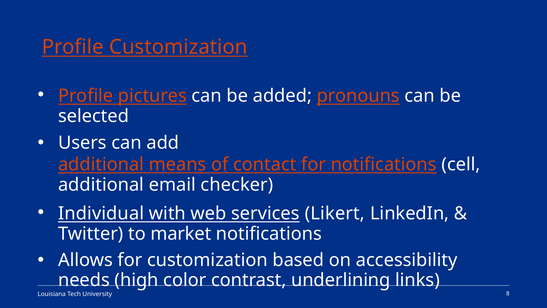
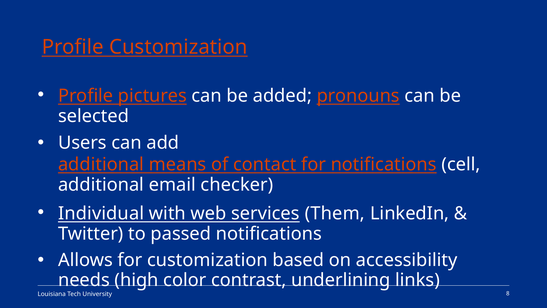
Likert: Likert -> Them (335, 213)
market: market -> passed (181, 233)
